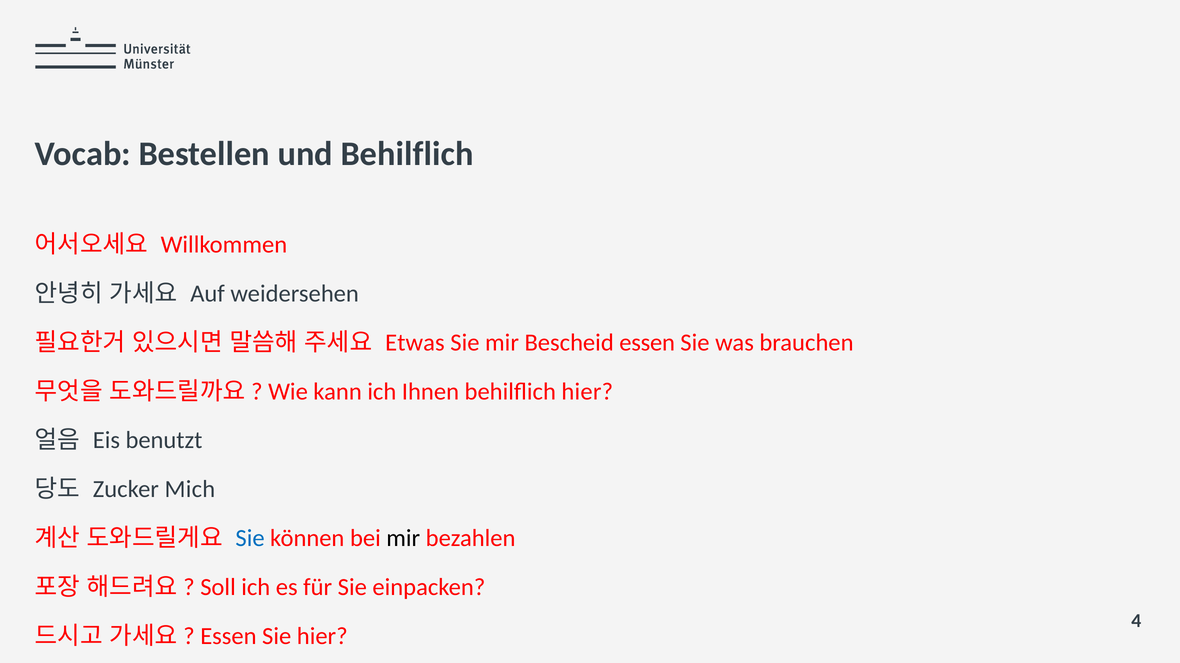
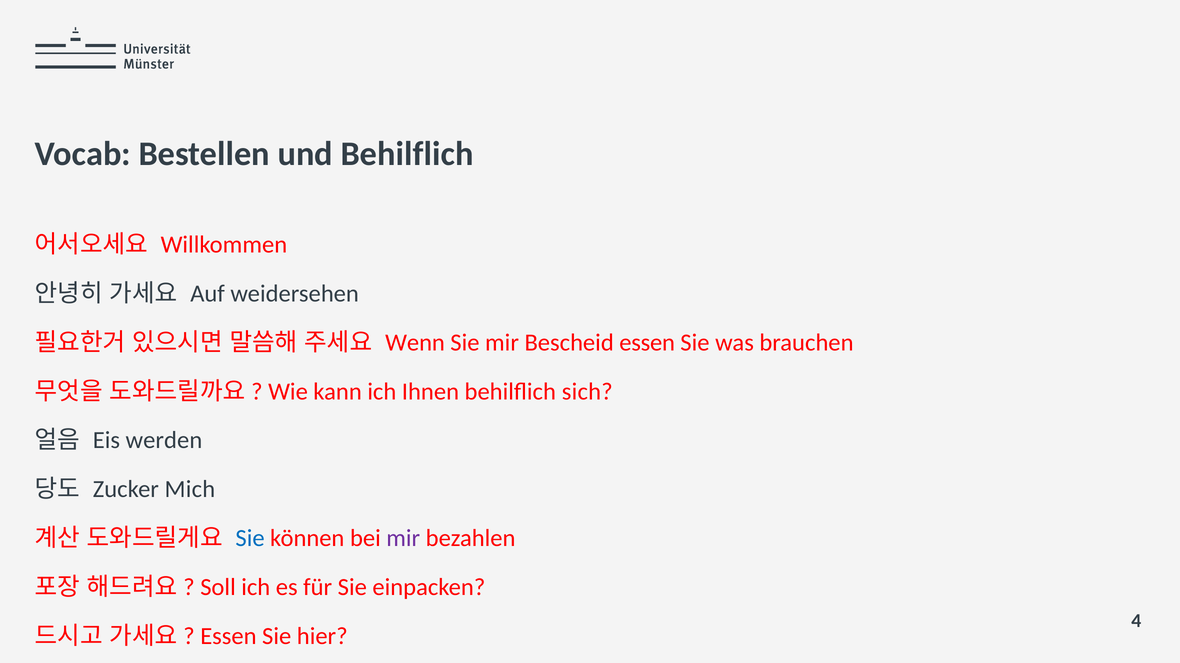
Etwas: Etwas -> Wenn (415, 342)
behilflich hier: hier -> sich (587, 391)
benutzt: benutzt -> werden (164, 440)
mir colour: black -> purple (403, 538)
